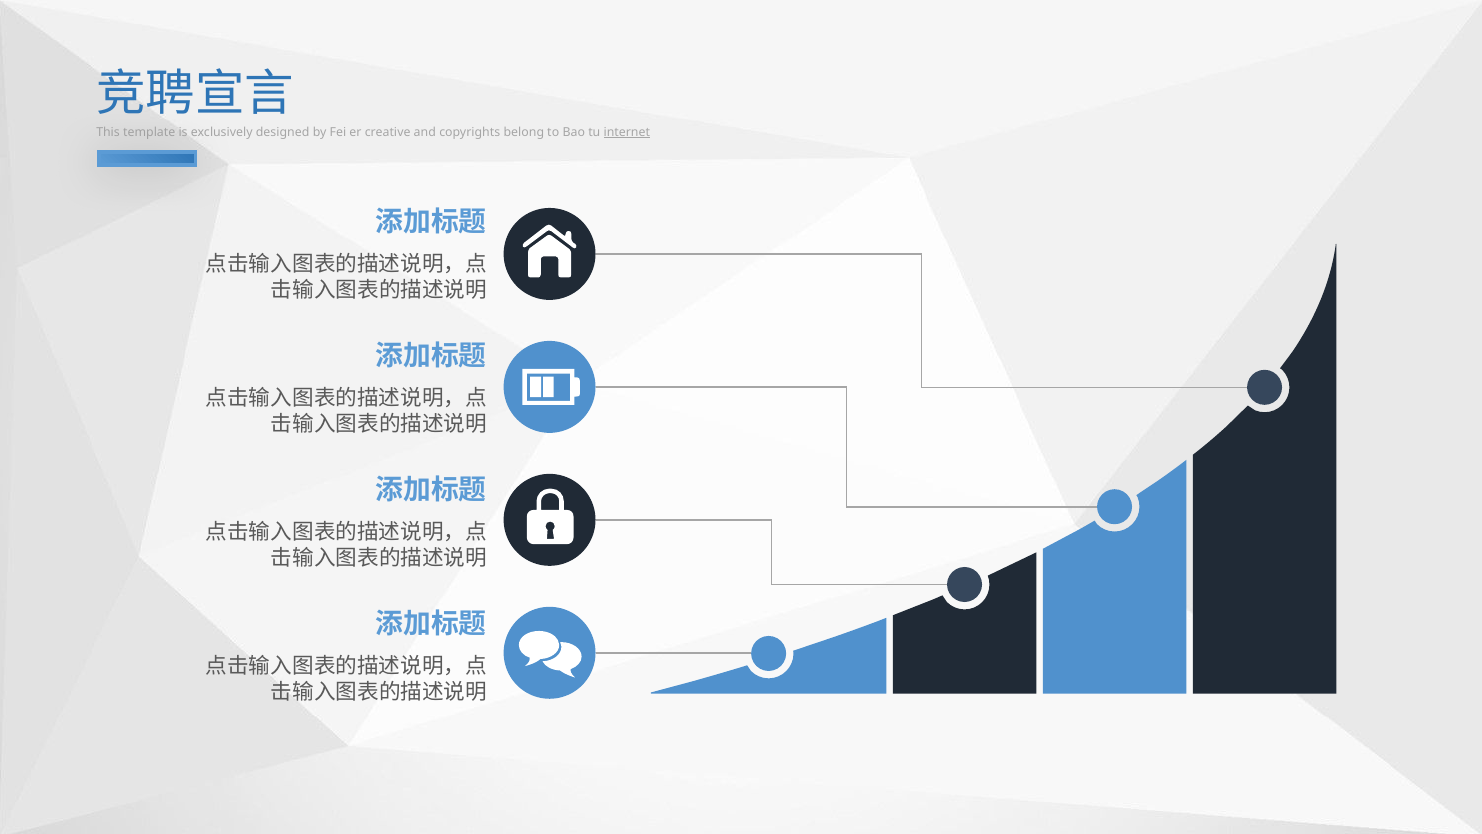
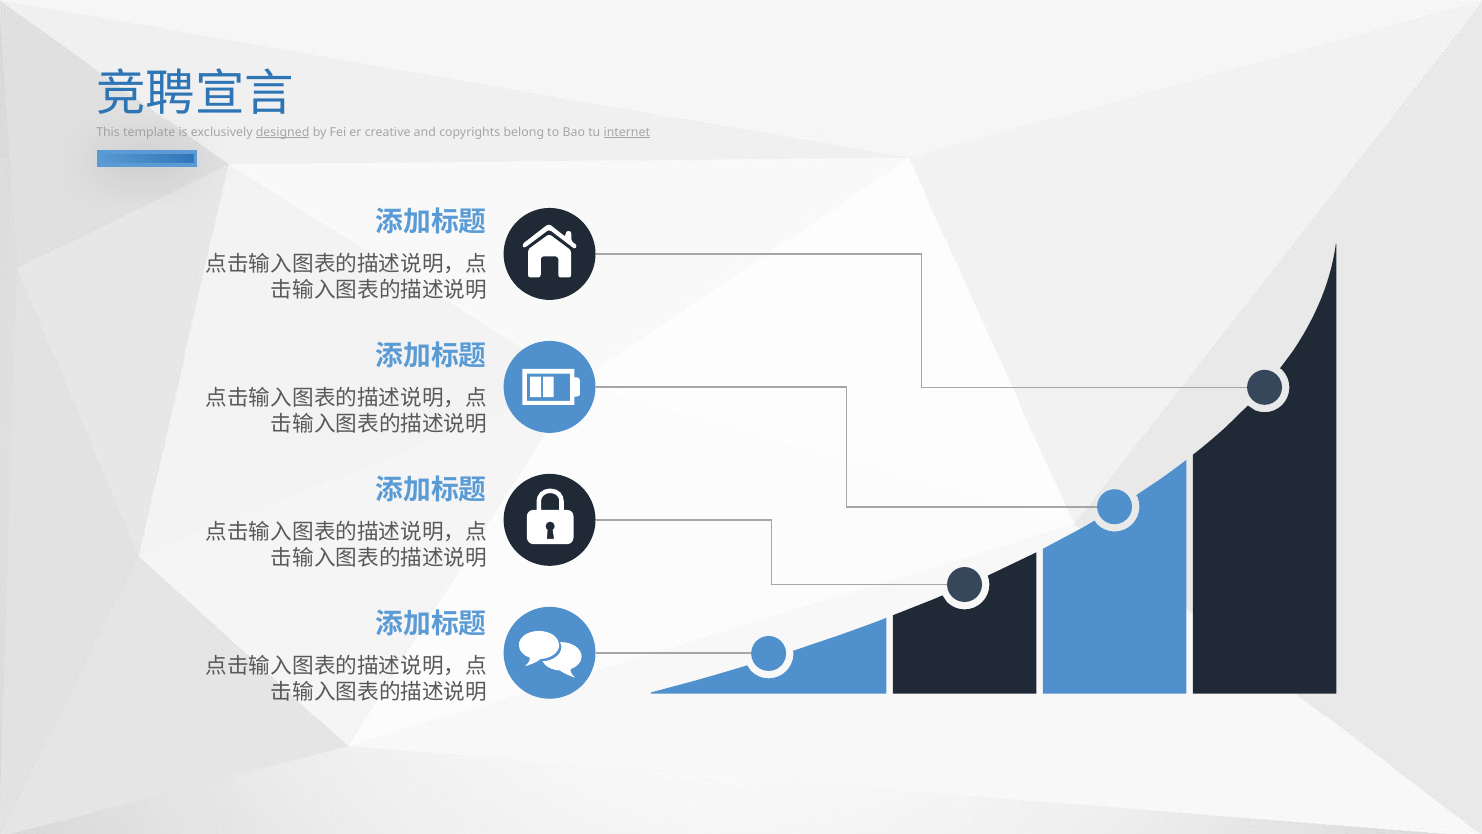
designed underline: none -> present (283, 132)
